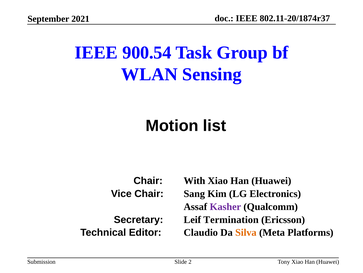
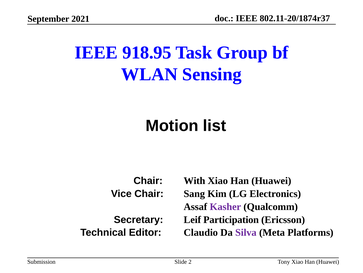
900.54: 900.54 -> 918.95 (147, 52)
Termination: Termination -> Participation (231, 219)
Silva colour: orange -> purple (246, 232)
